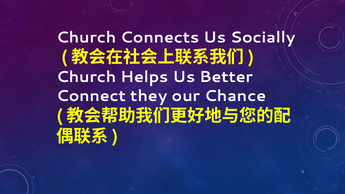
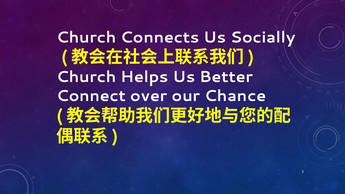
they: they -> over (149, 96)
